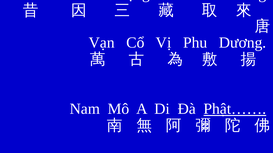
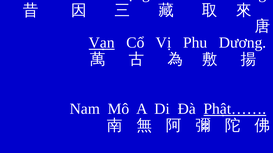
Vạn underline: none -> present (102, 43)
